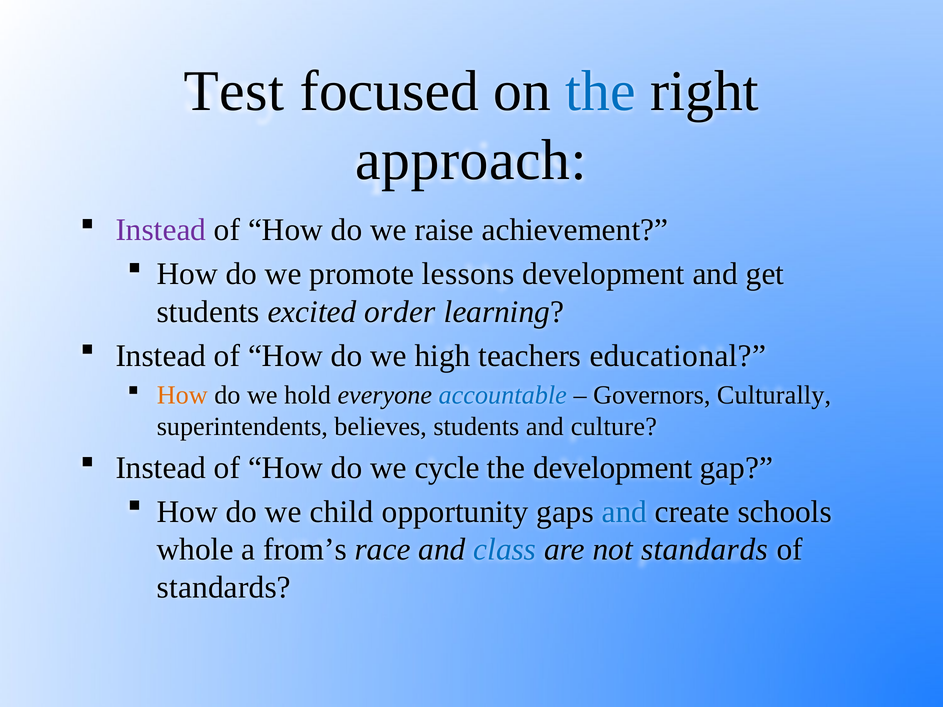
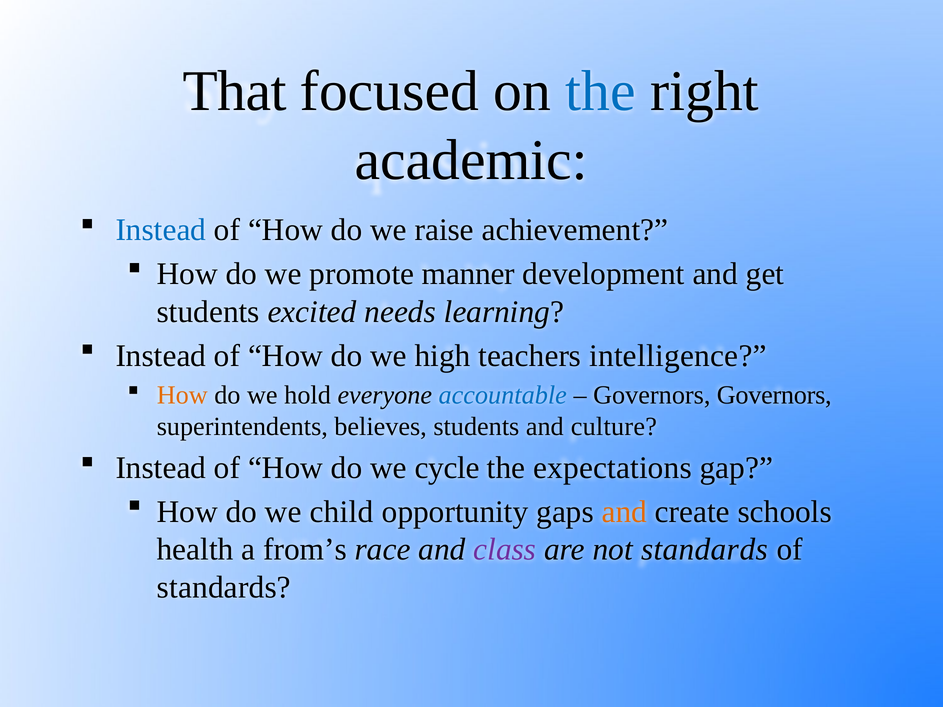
Test: Test -> That (235, 91)
approach: approach -> academic (471, 160)
Instead colour: purple -> blue (161, 230)
lessons: lessons -> manner (468, 274)
order: order -> needs (400, 312)
educational: educational -> intelligence (678, 356)
Governors Culturally: Culturally -> Governors (774, 395)
the development: development -> expectations (613, 468)
and colour: blue -> orange (624, 512)
whole: whole -> health (195, 550)
class colour: blue -> purple (505, 550)
